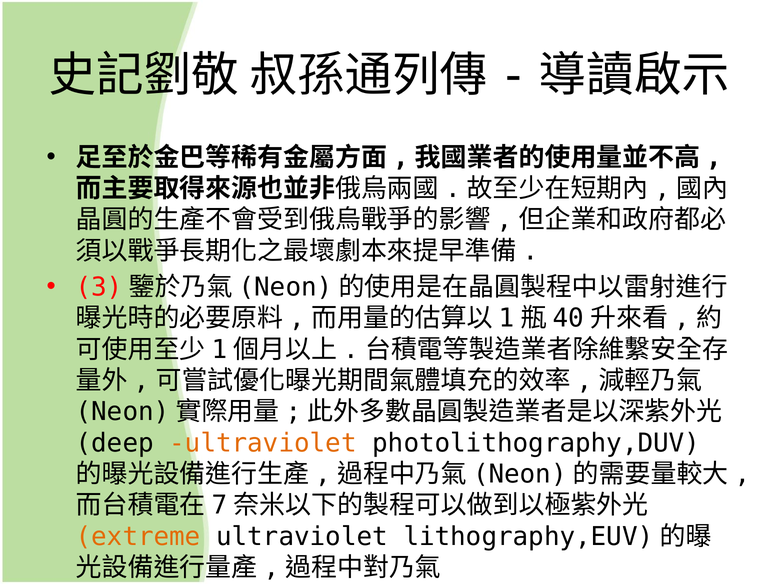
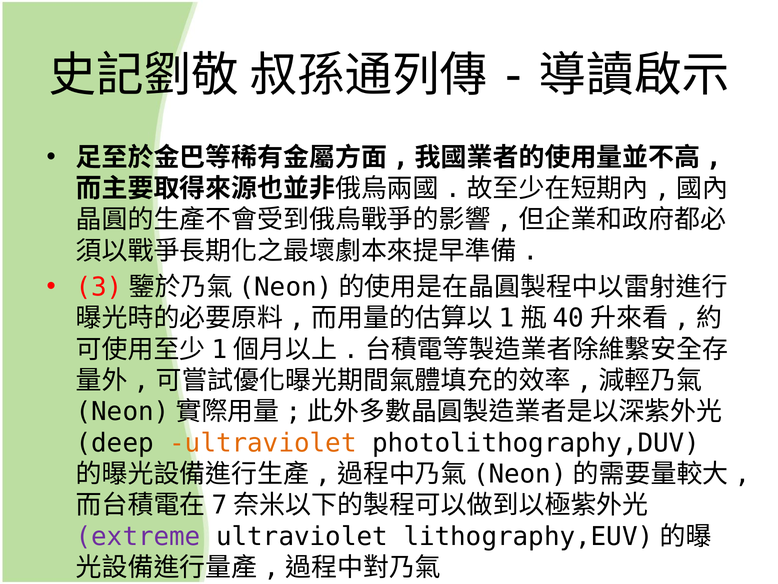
extreme colour: orange -> purple (138, 536)
